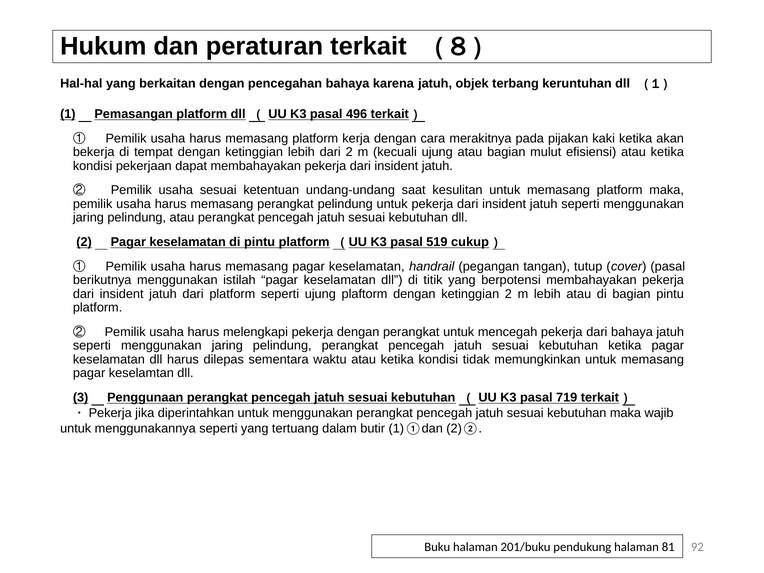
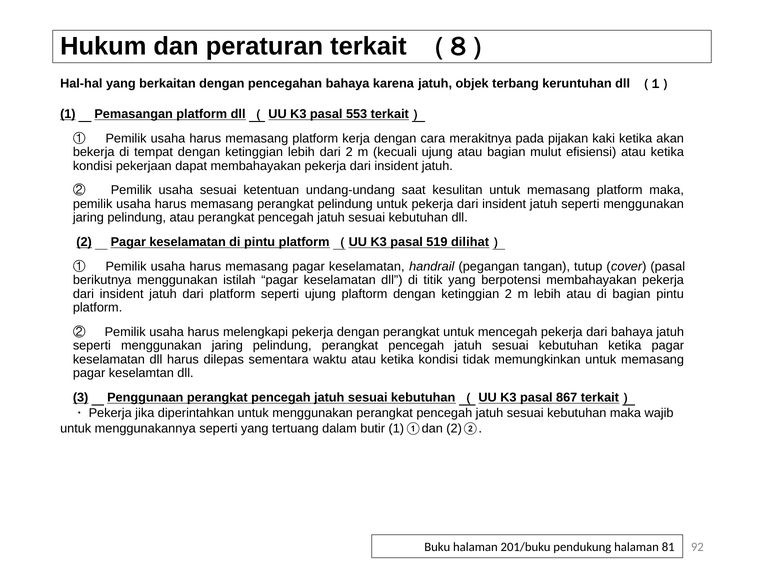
496: 496 -> 553 (357, 114)
cukup: cukup -> dilihat (470, 242)
719: 719 -> 867 (567, 398)
